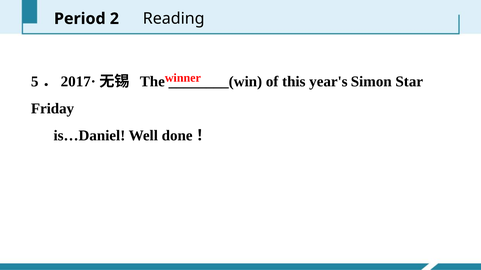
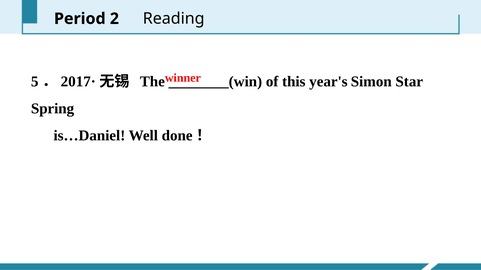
Friday: Friday -> Spring (53, 109)
